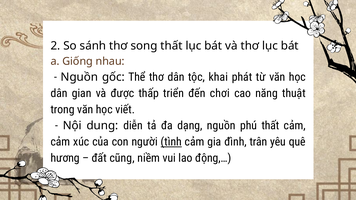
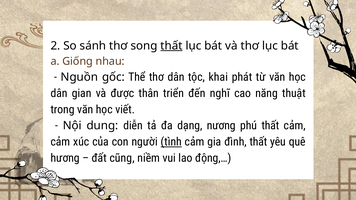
thất underline: none -> present (171, 46)
thấp: thấp -> thân (149, 93)
chơi: chơi -> nghĩ (220, 93)
nguồn: nguồn -> nương (221, 126)
đình trân: trân -> thất (258, 142)
